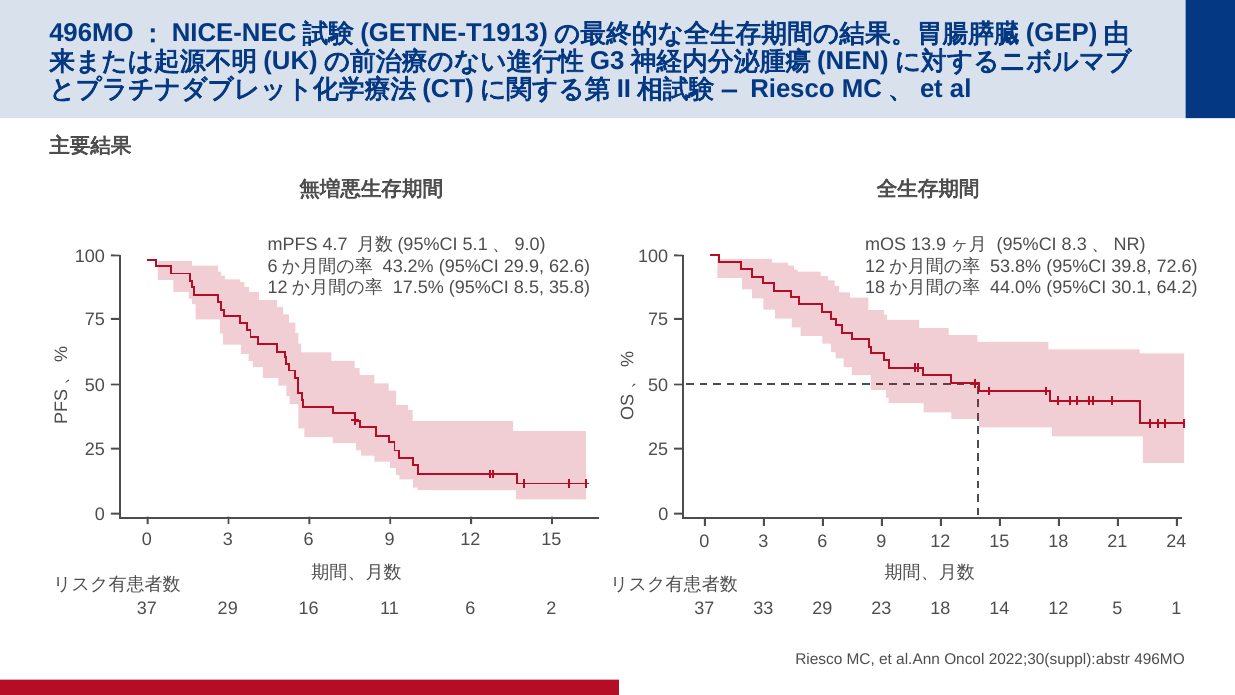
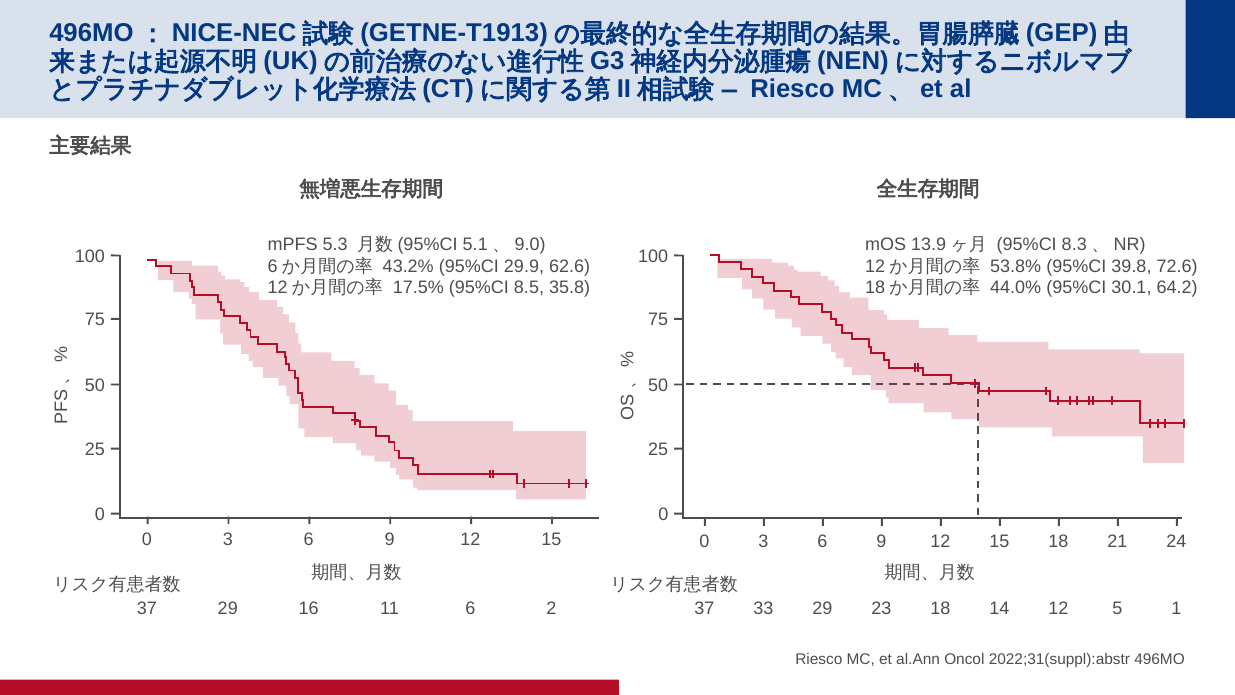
4.7: 4.7 -> 5.3 (335, 245)
2022;30(suppl):abstr: 2022;30(suppl):abstr -> 2022;31(suppl):abstr (1059, 659)
